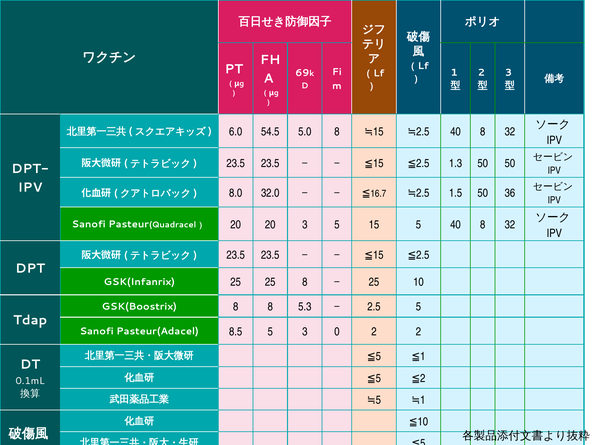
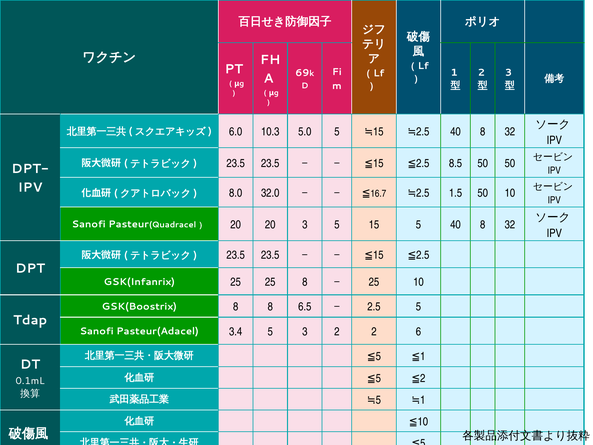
54.5: 54.5 -> 10.3 (270, 132)
5.0 8: 8 -> 5 (337, 132)
1.3: 1.3 -> 8.5 (456, 163)
50 36: 36 -> 10 (510, 193)
5.3: 5.3 -> 6.5 (305, 307)
8.5: 8.5 -> 3.4 (236, 331)
3 0: 0 -> 2 (337, 331)
2 2: 2 -> 6 (418, 331)
